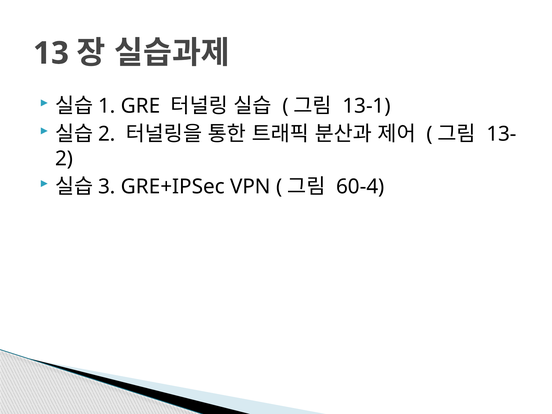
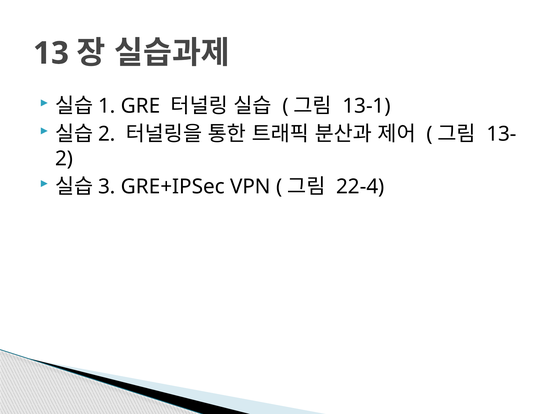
60-4: 60-4 -> 22-4 (360, 187)
